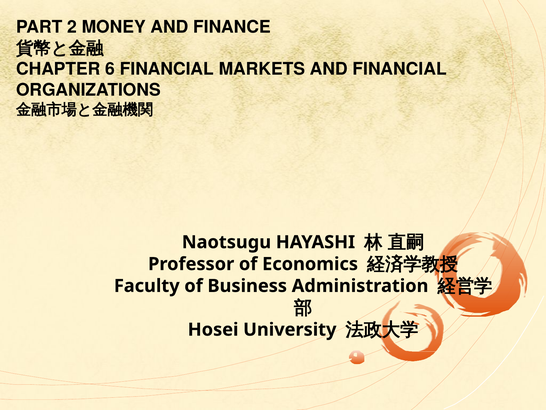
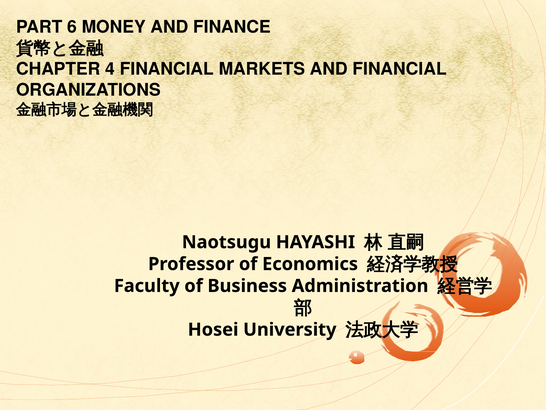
2: 2 -> 6 (72, 27)
6: 6 -> 4 (110, 69)
